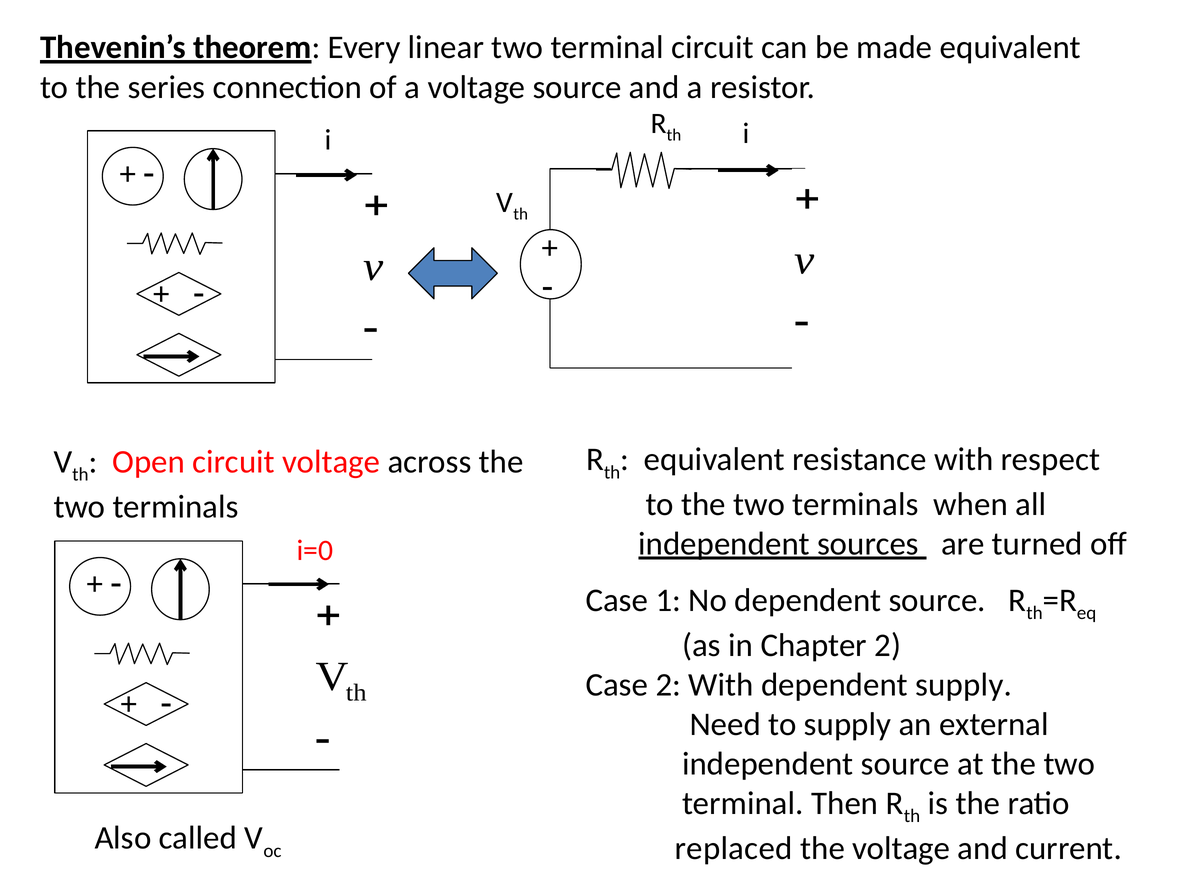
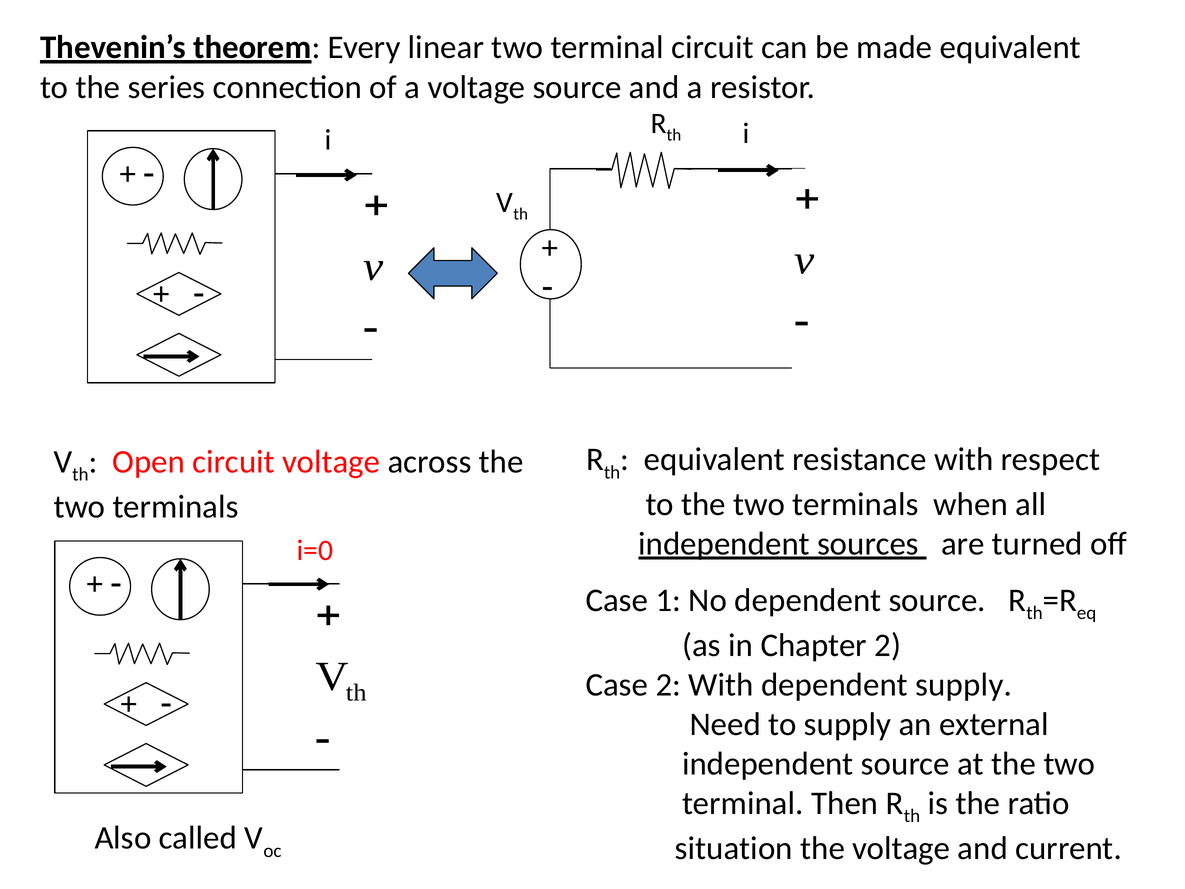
replaced: replaced -> situation (734, 848)
